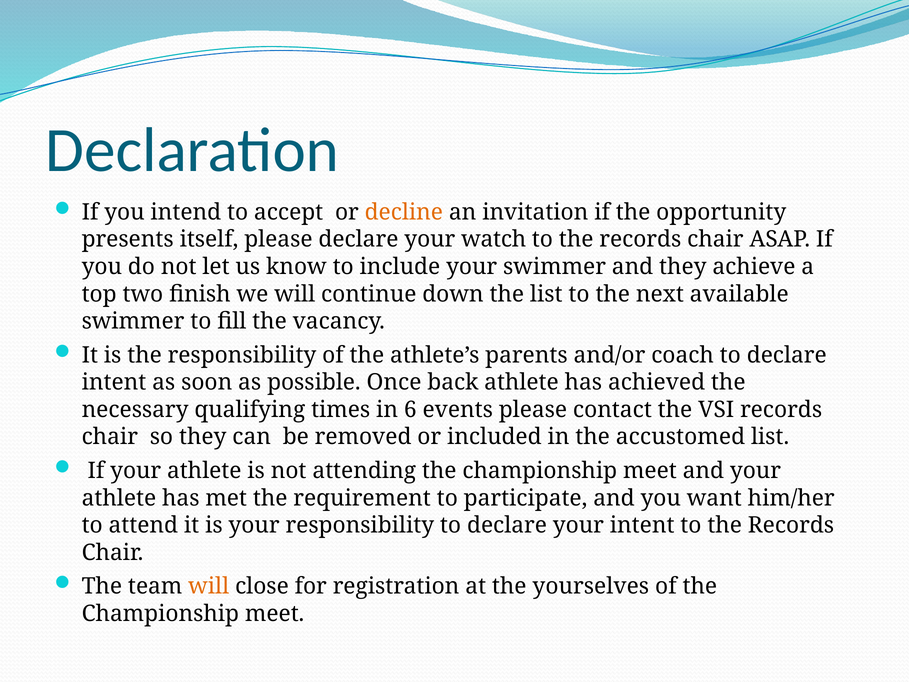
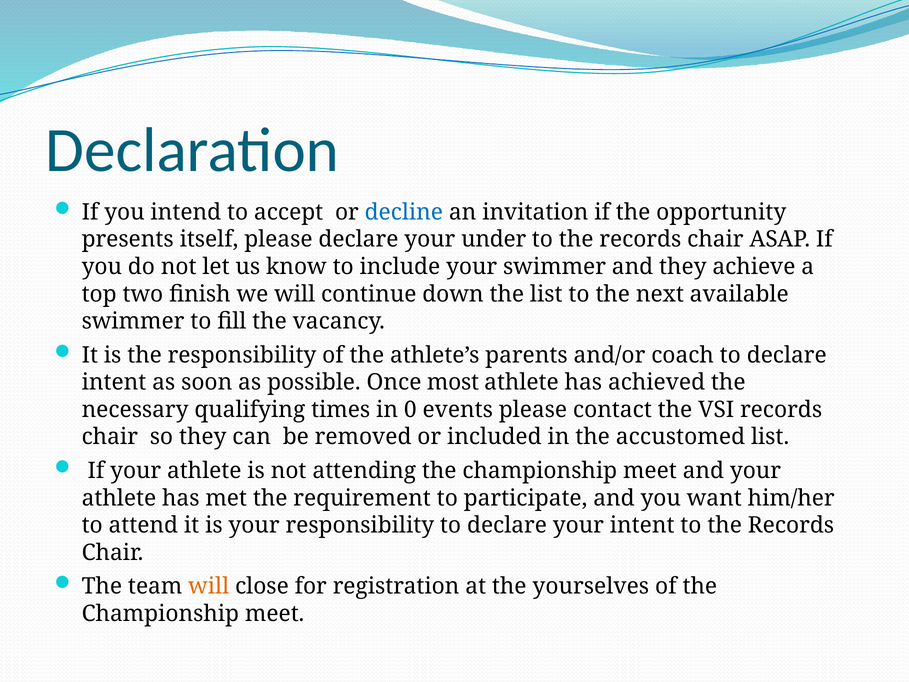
decline colour: orange -> blue (404, 212)
watch: watch -> under (494, 239)
back: back -> most (453, 382)
6: 6 -> 0 (410, 410)
